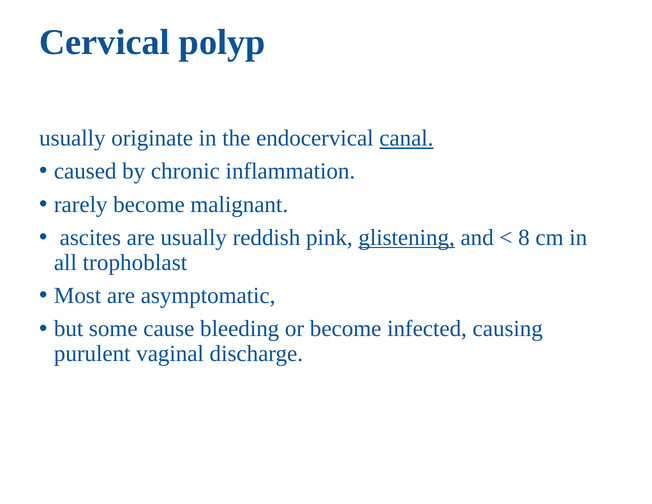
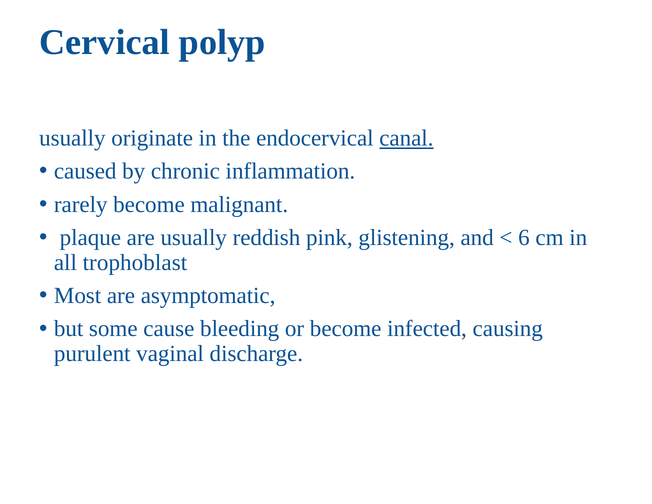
ascites: ascites -> plaque (90, 238)
glistening underline: present -> none (407, 238)
8: 8 -> 6 (524, 238)
